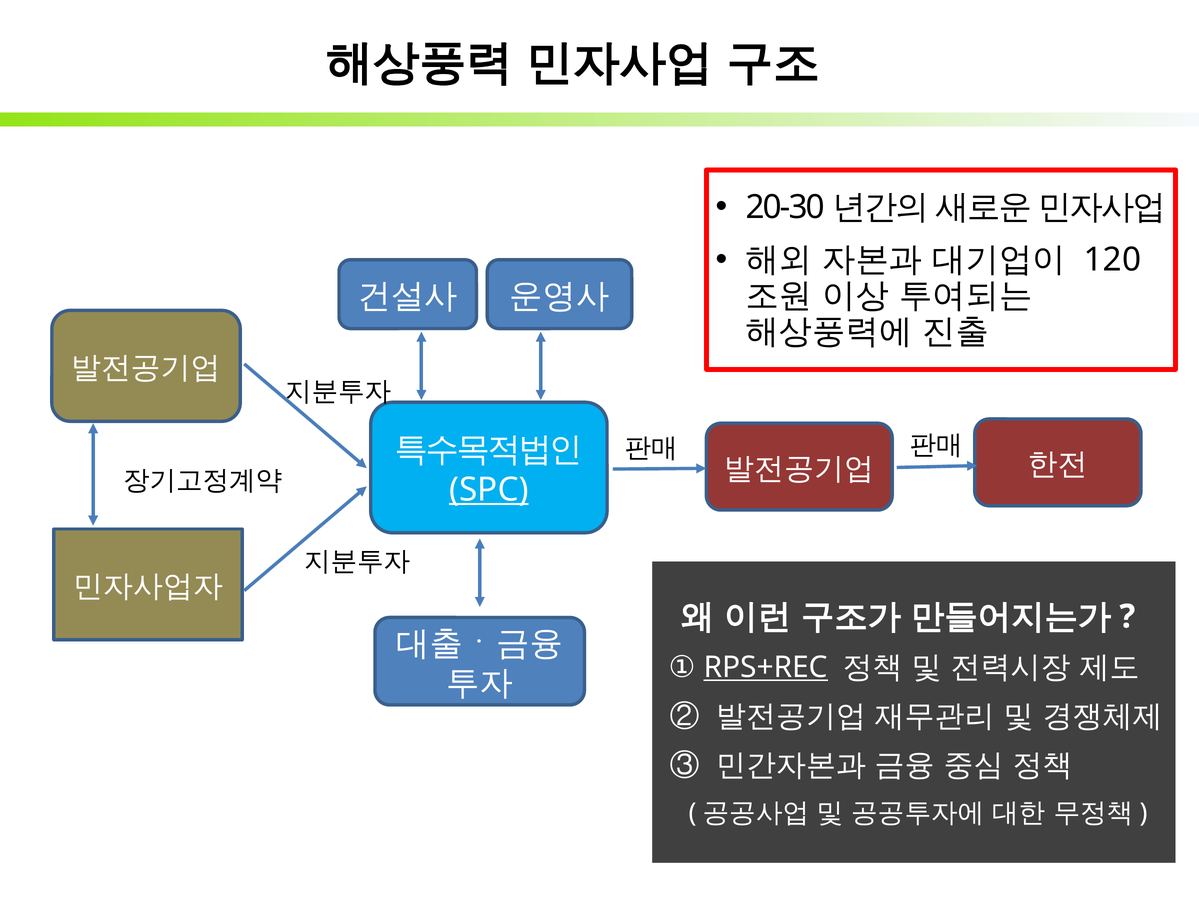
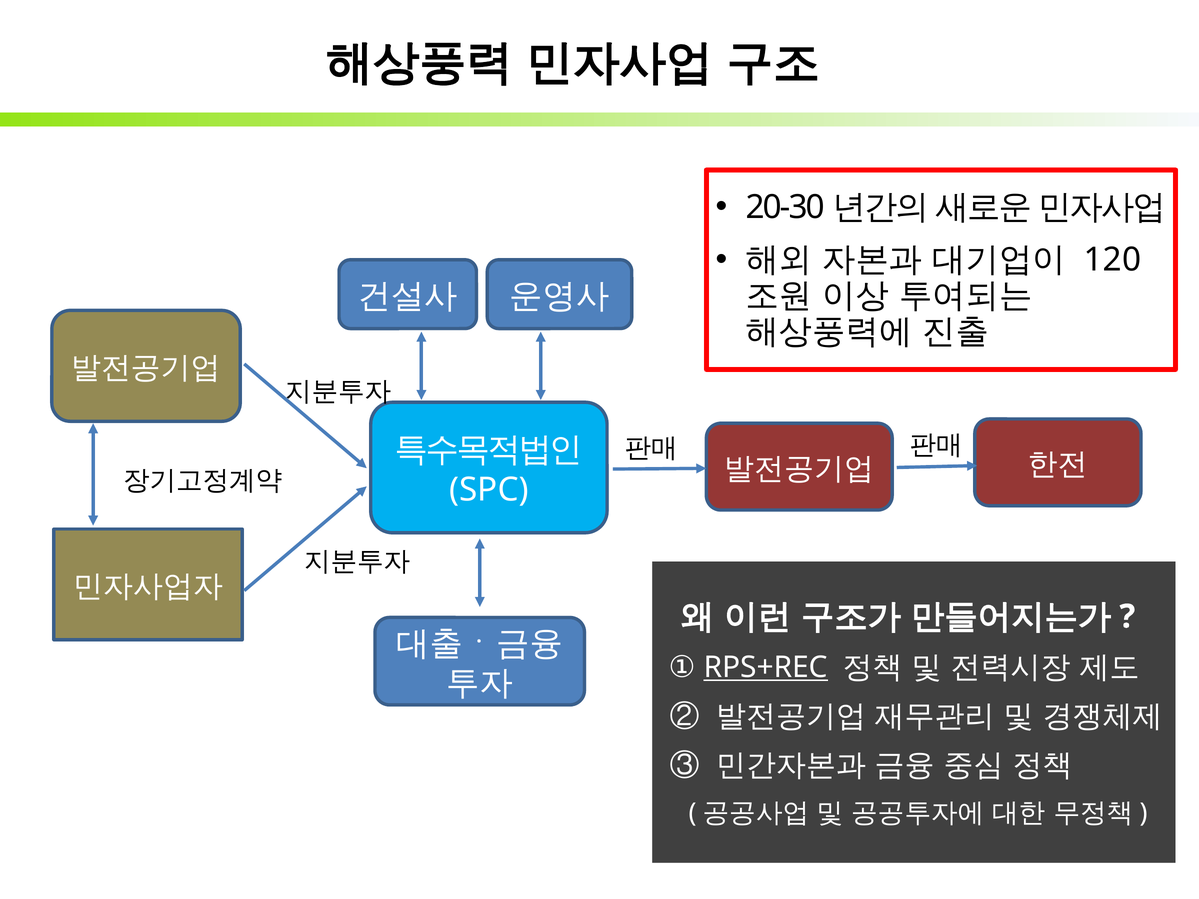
SPC underline: present -> none (489, 490)
